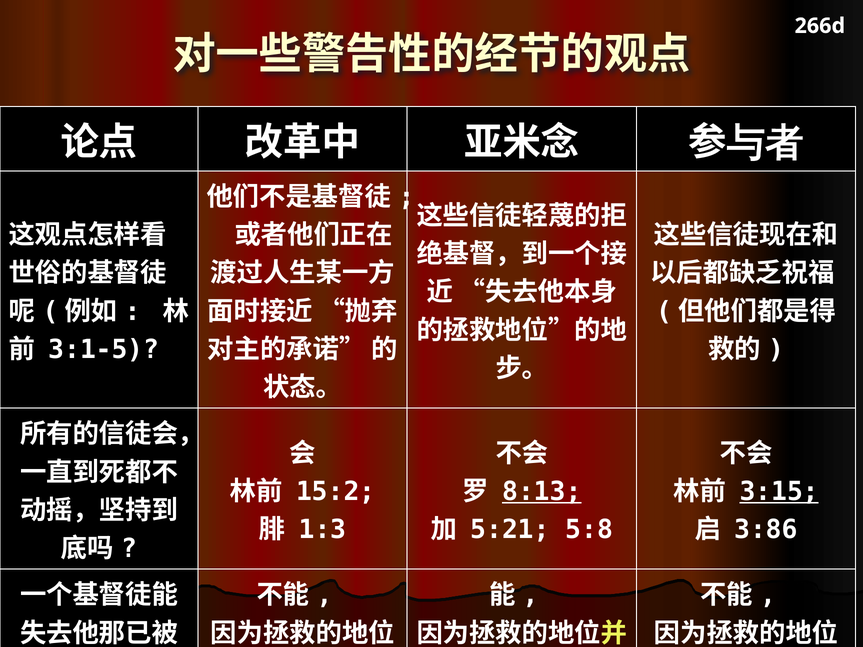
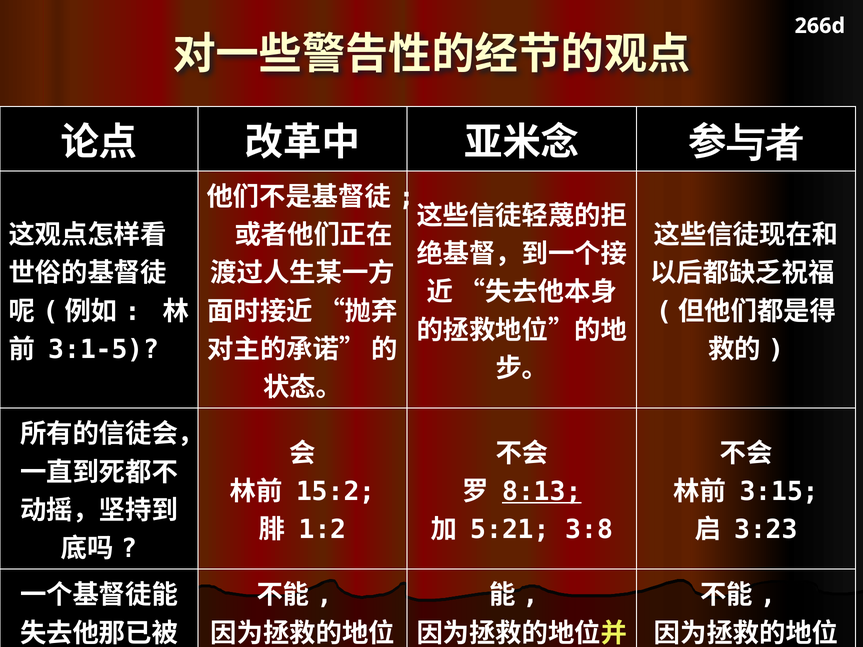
3:15 underline: present -> none (779, 492)
1:3: 1:3 -> 1:2 (323, 530)
5:8: 5:8 -> 3:8 (589, 530)
3:86: 3:86 -> 3:23 (766, 530)
